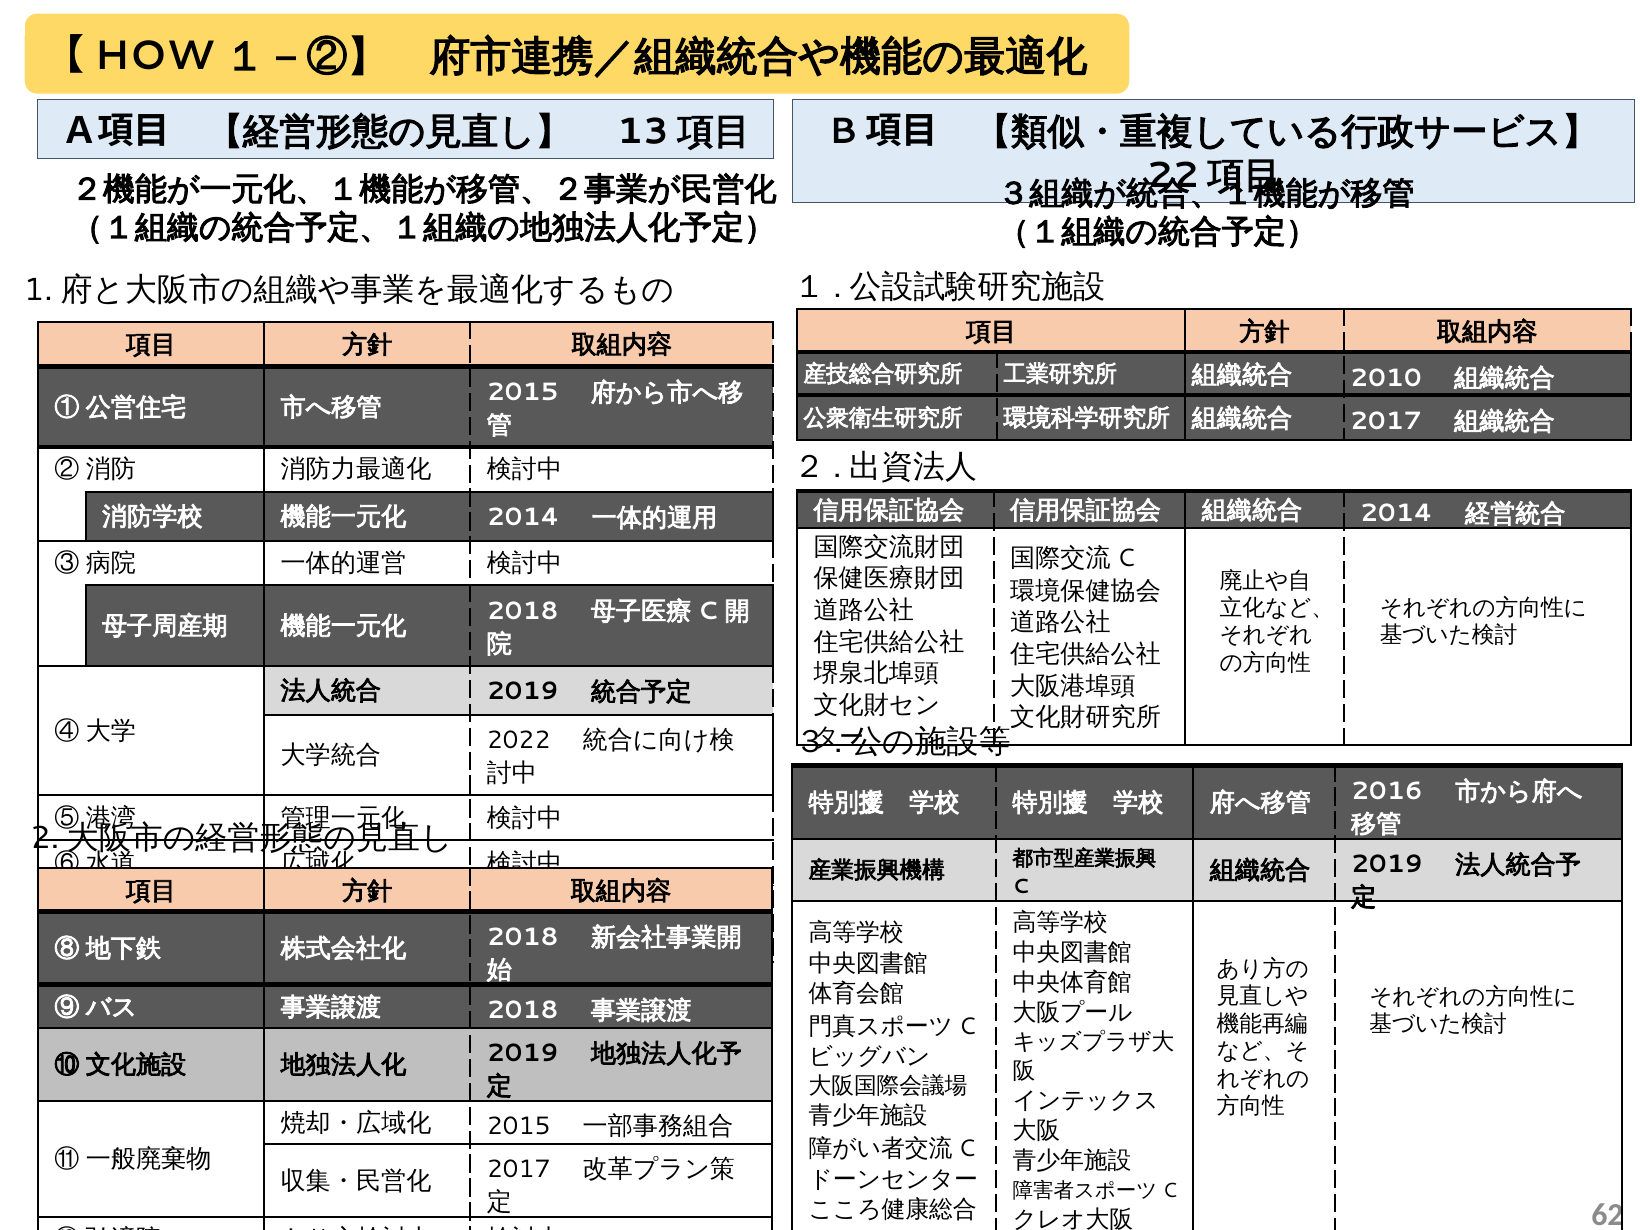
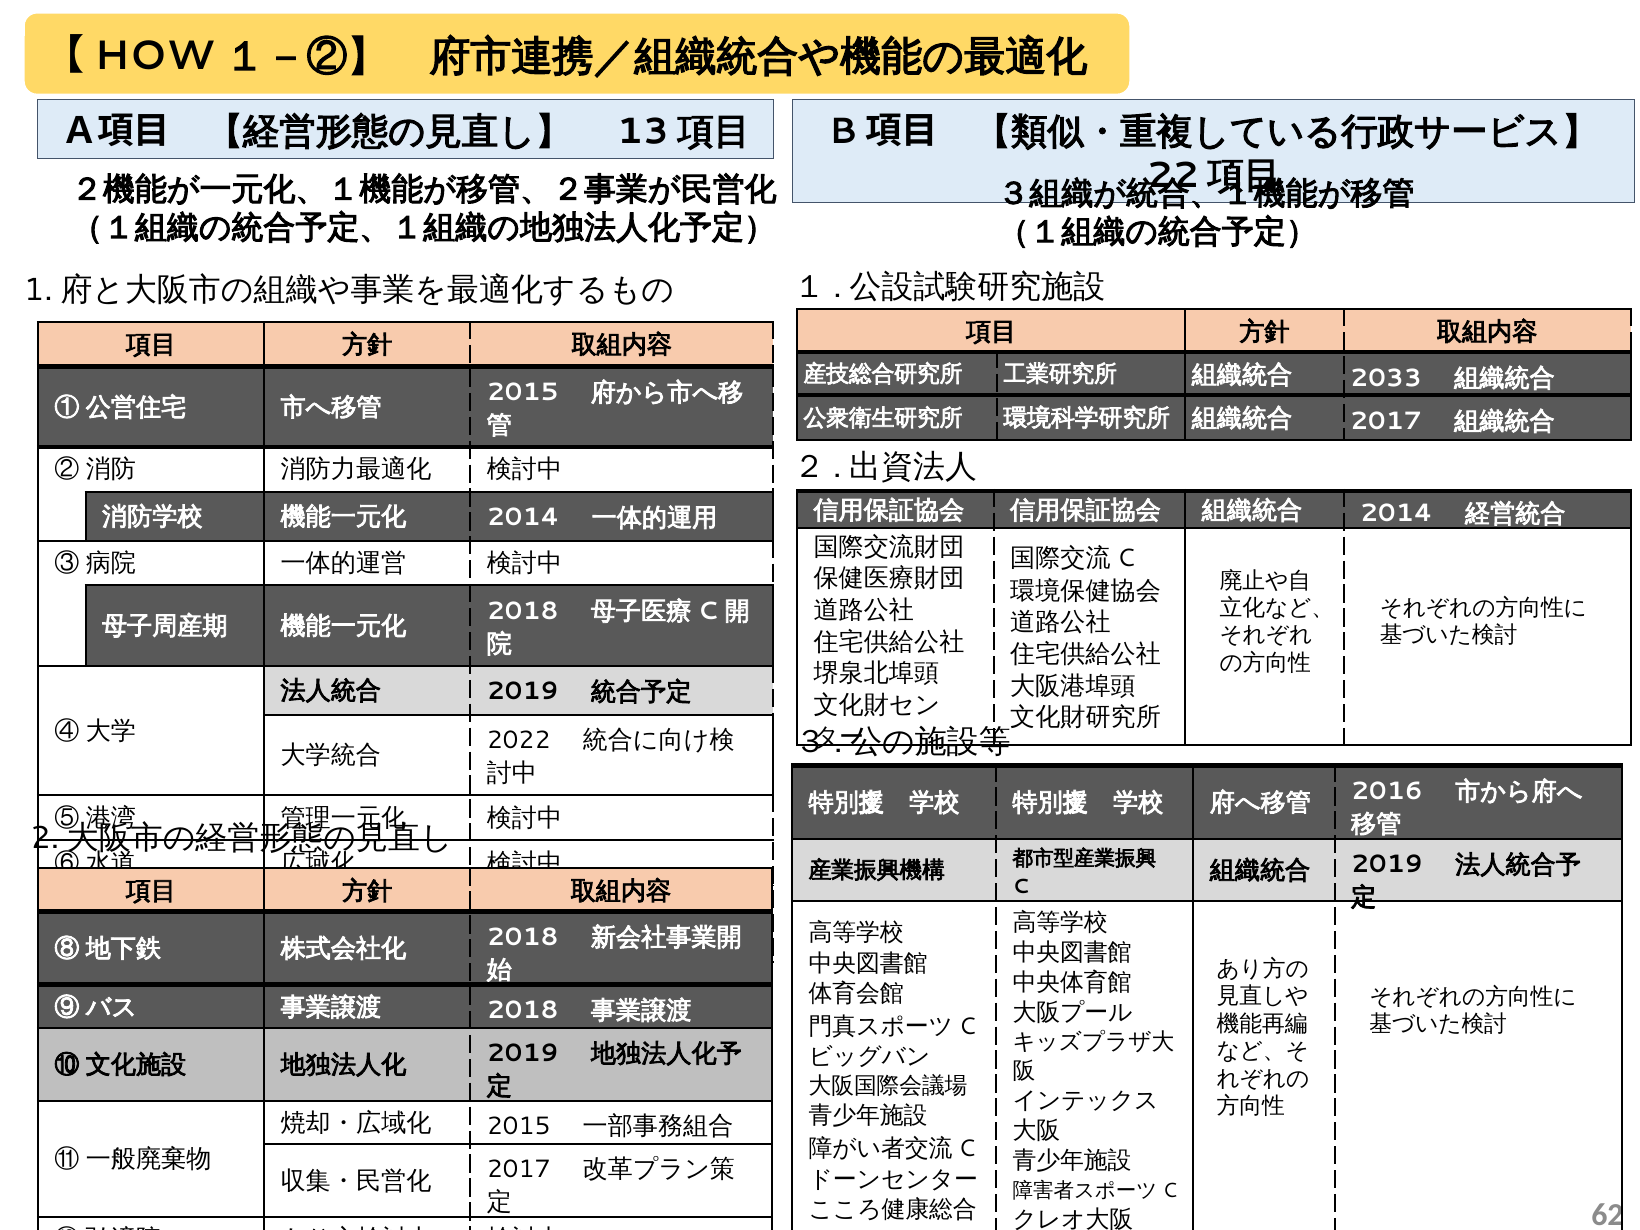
2010: 2010 -> 2033 (1386, 378)
